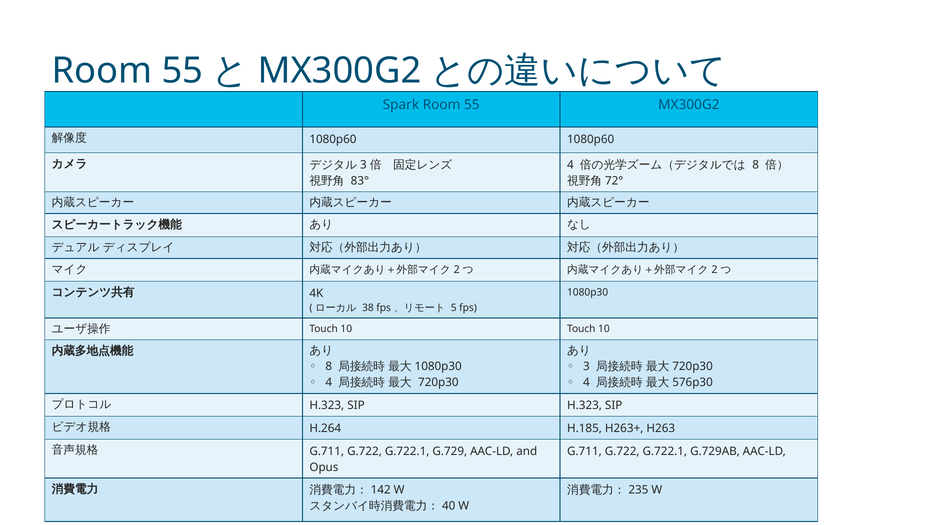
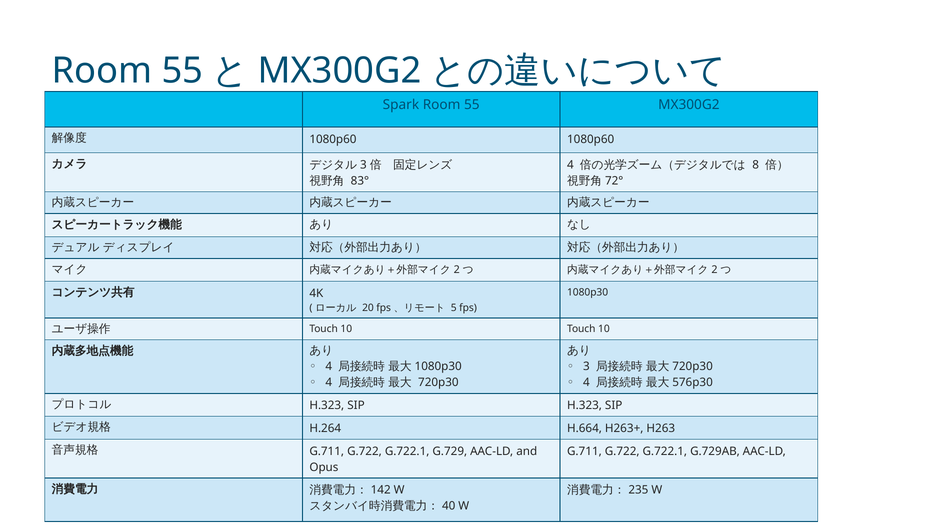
38: 38 -> 20 (368, 308)
8: 8 -> 4 (329, 367)
H.185: H.185 -> H.664 (585, 429)
